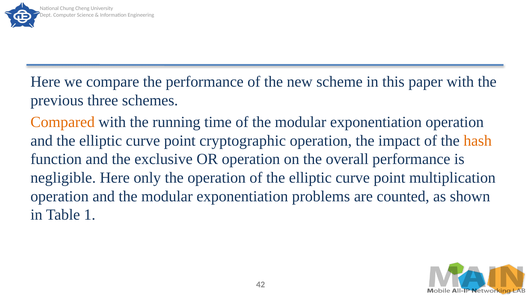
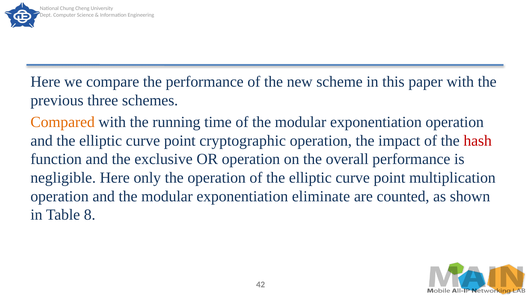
hash colour: orange -> red (478, 141)
problems: problems -> eliminate (321, 196)
1: 1 -> 8 (90, 215)
